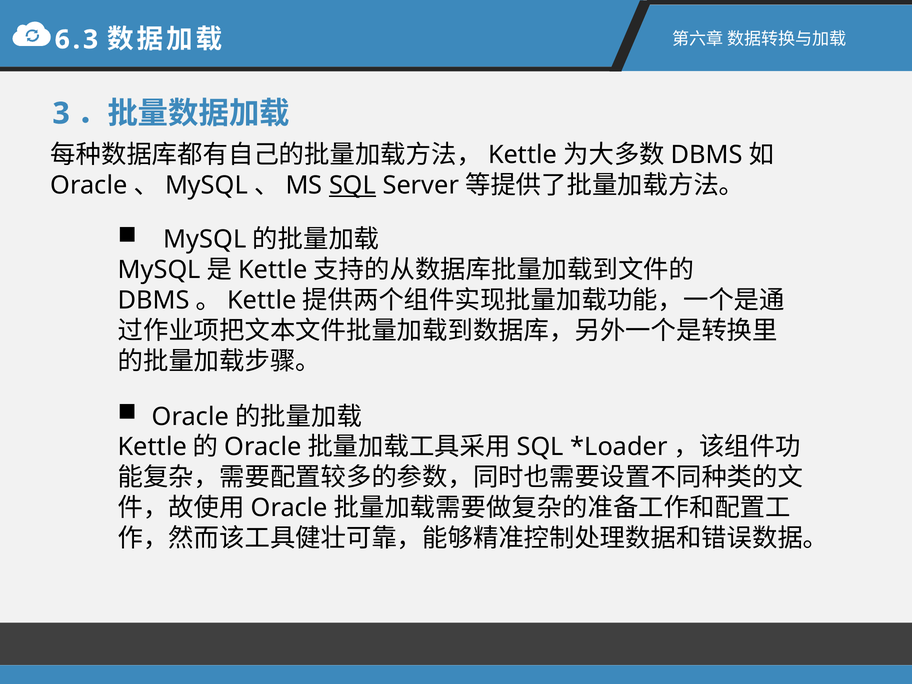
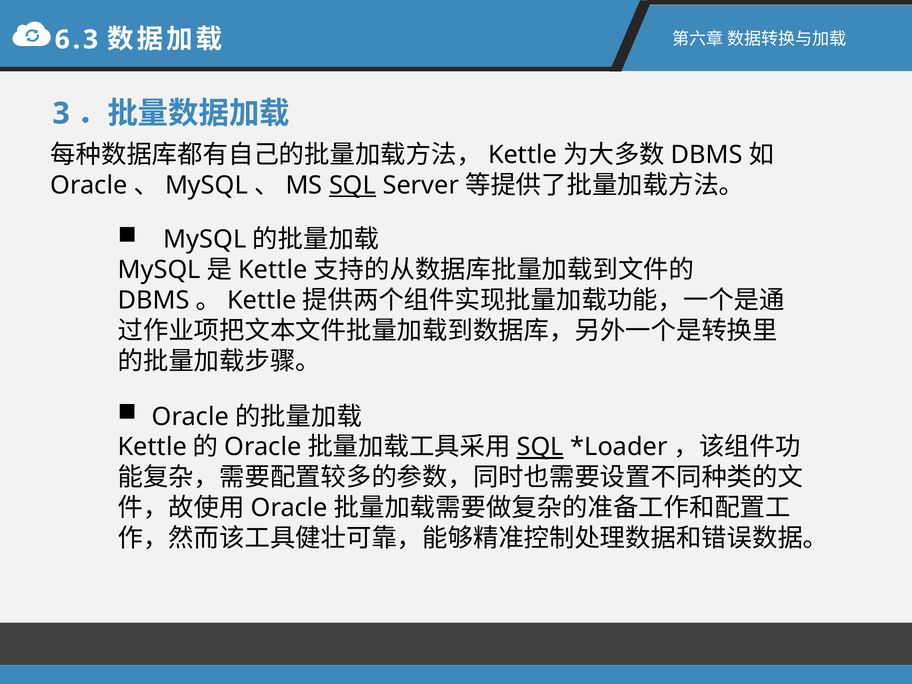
SQL underline: none -> present (540, 447)
